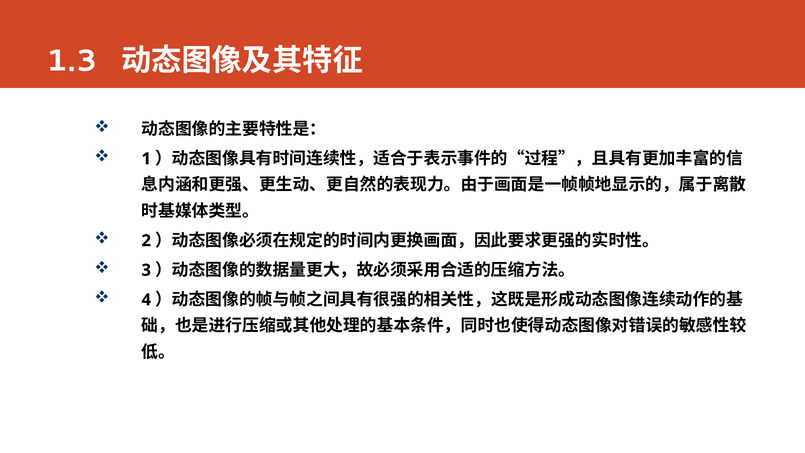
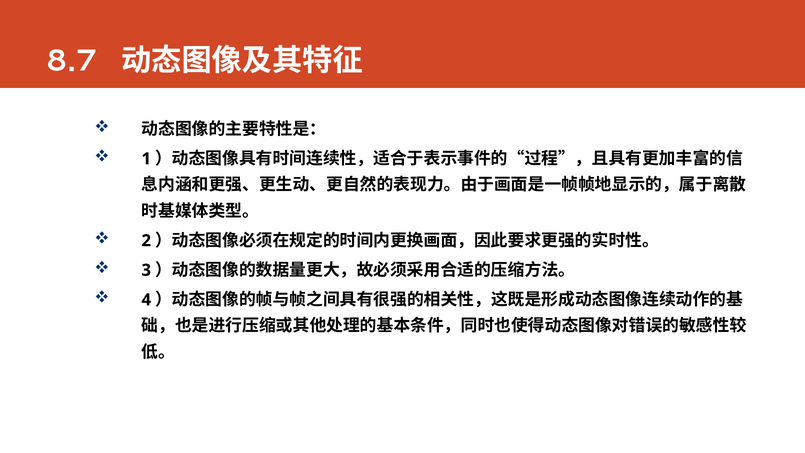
1.3: 1.3 -> 8.7 (72, 61)
